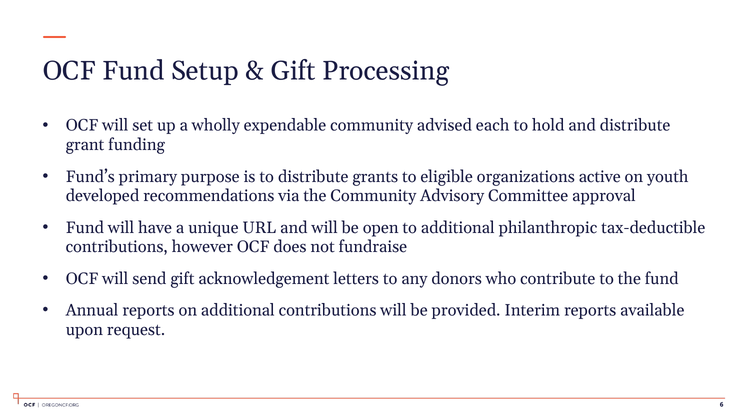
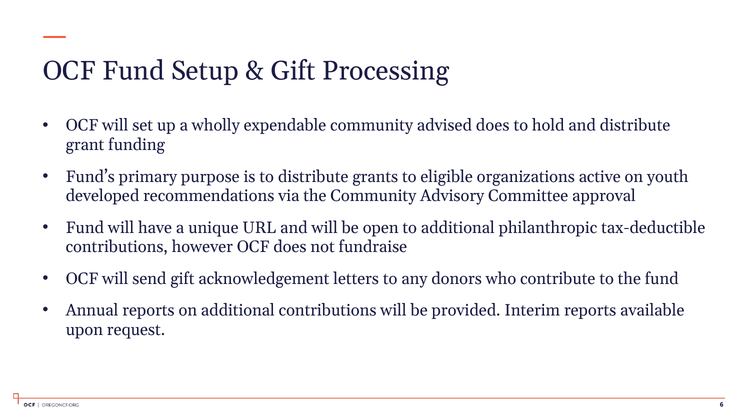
advised each: each -> does (493, 125)
